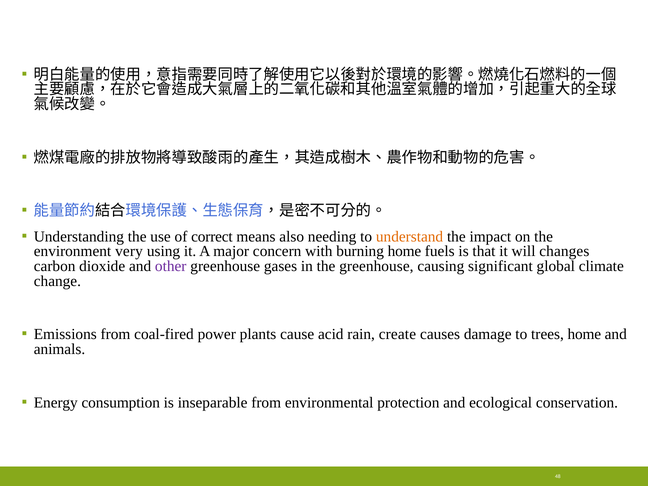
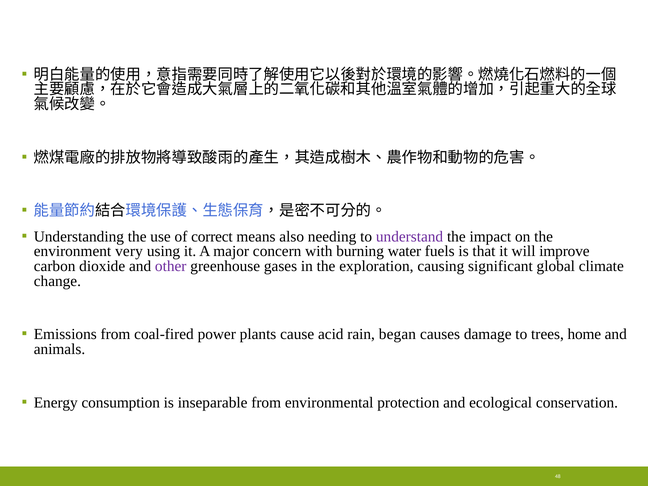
understand colour: orange -> purple (410, 237)
burning home: home -> water (404, 251)
changes: changes -> improve (564, 251)
the greenhouse: greenhouse -> exploration (376, 266)
create: create -> began (397, 334)
